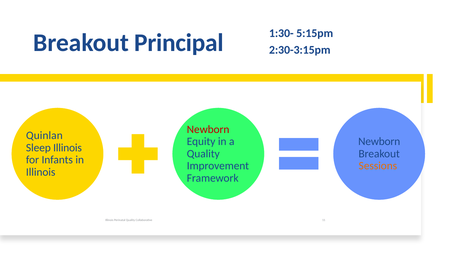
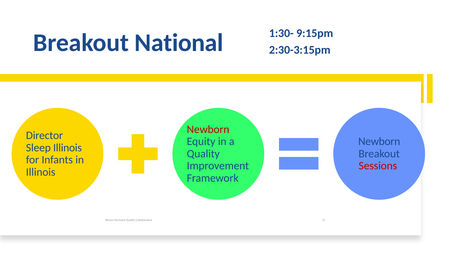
5:15pm: 5:15pm -> 9:15pm (315, 33)
Principal: Principal -> National (179, 43)
Quinlan: Quinlan -> Director (44, 135)
Sessions colour: orange -> red (378, 166)
